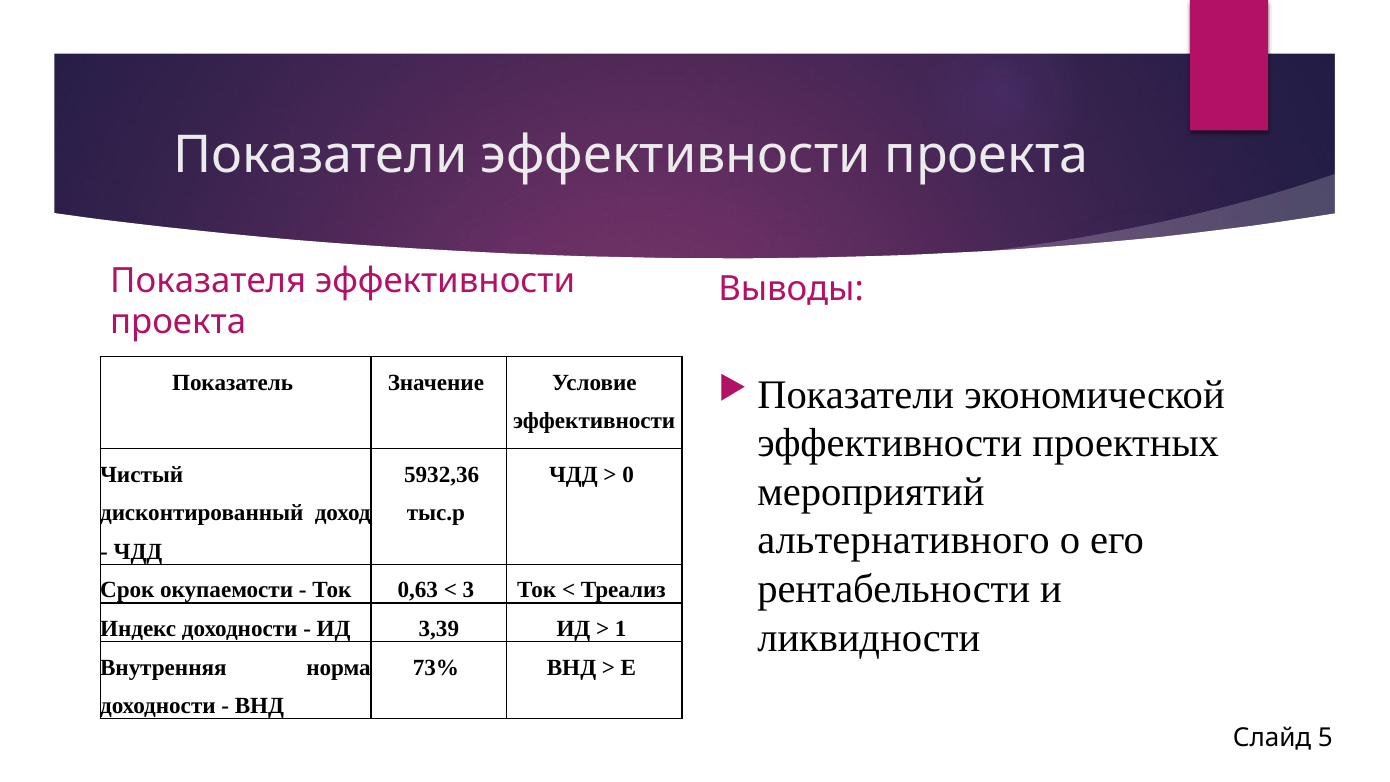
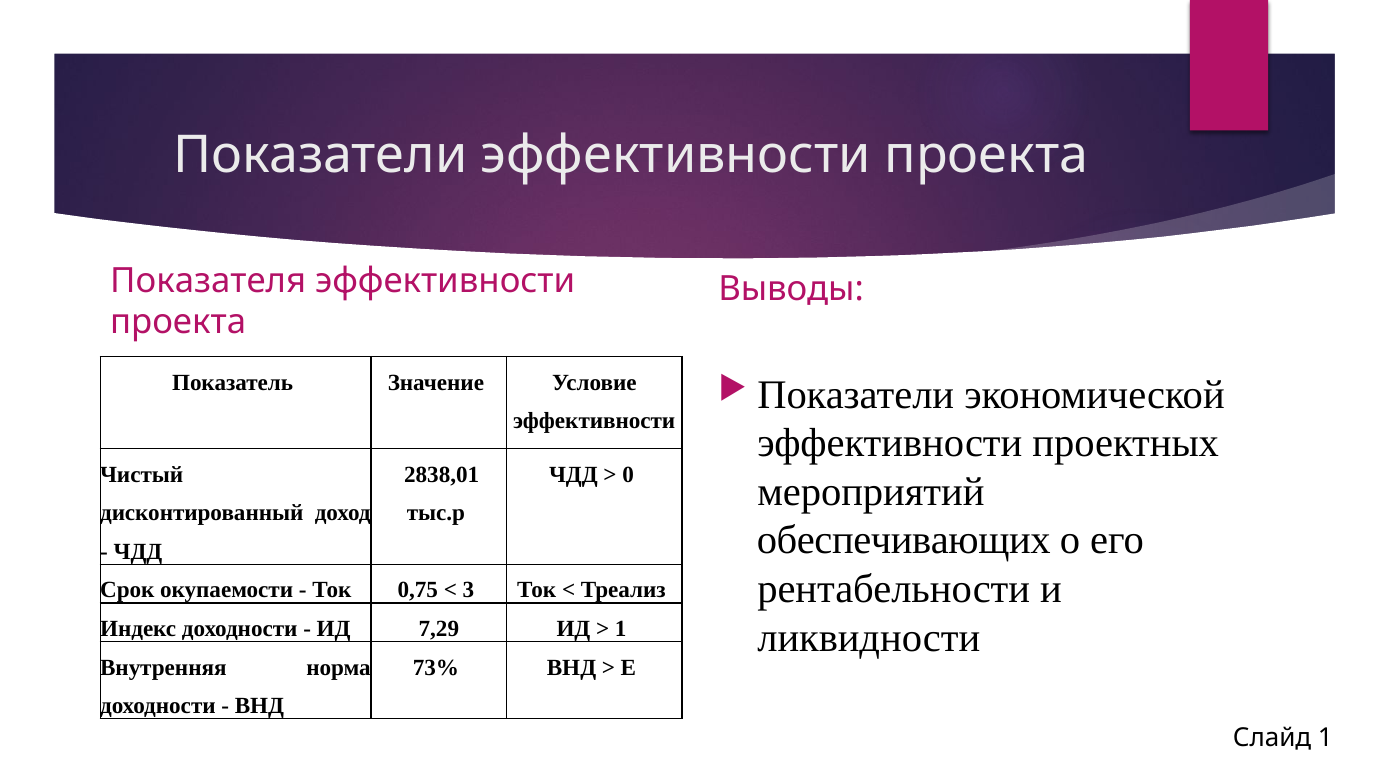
5932,36: 5932,36 -> 2838,01 (442, 474)
альтернативного: альтернативного -> обеспечивающих (904, 540)
0,63: 0,63 -> 0,75 (418, 590)
3,39: 3,39 -> 7,29 (439, 629)
Слайд 5: 5 -> 1 (1325, 737)
